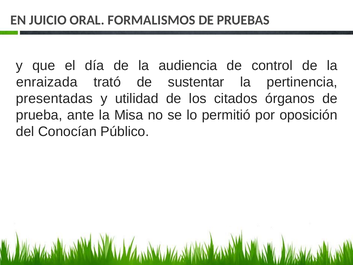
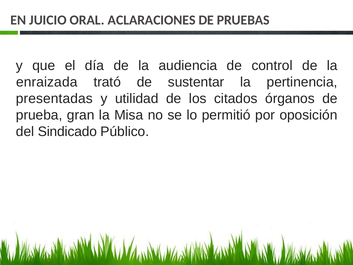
FORMALISMOS: FORMALISMOS -> ACLARACIONES (152, 20)
ante: ante -> gran (81, 115)
Conocían: Conocían -> Sindicado (67, 131)
